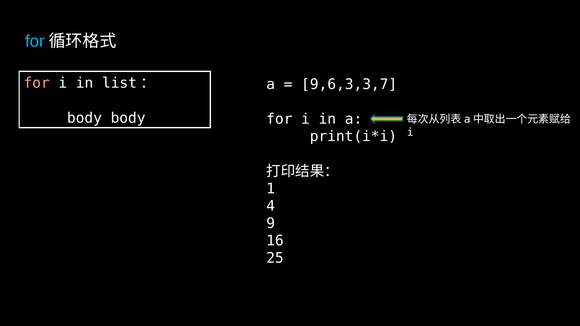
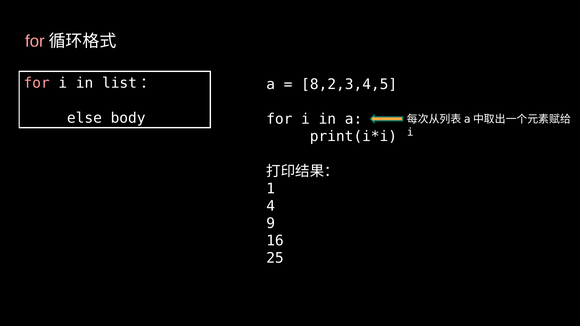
for colour: light blue -> pink (35, 41)
9,6,3,3,7: 9,6,3,3,7 -> 8,2,3,4,5 (349, 84)
body: body -> else (84, 118)
